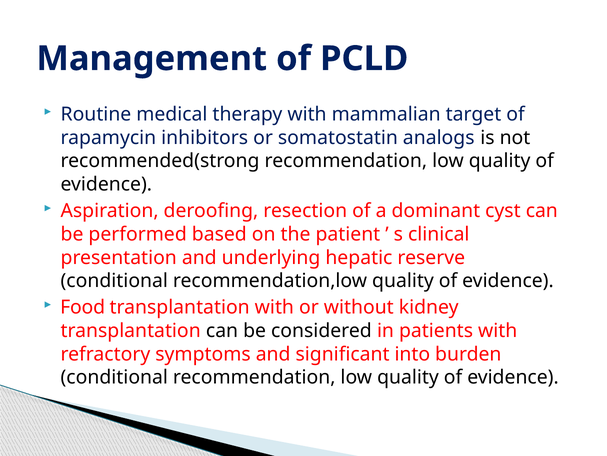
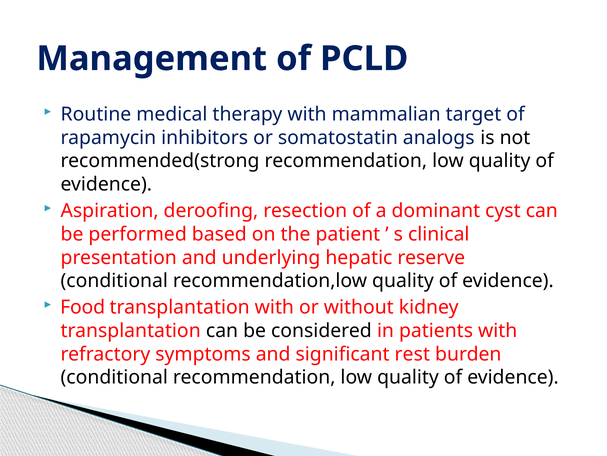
into: into -> rest (412, 354)
